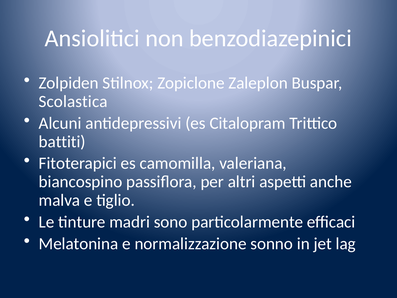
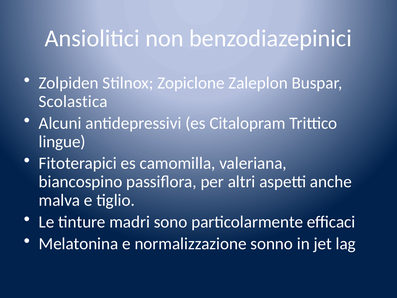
battiti: battiti -> lingue (62, 142)
